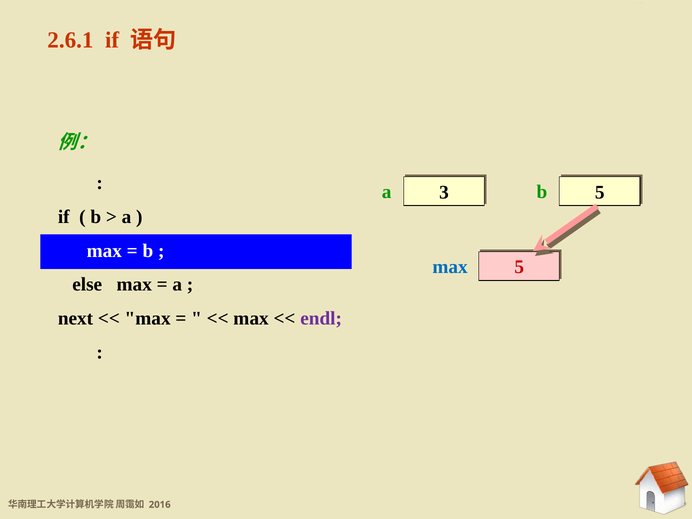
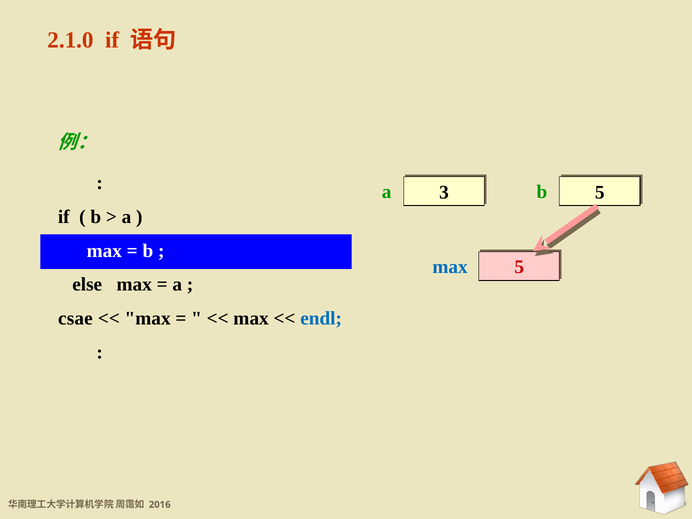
2.6.1: 2.6.1 -> 2.1.0 (70, 40)
next: next -> csae (75, 318)
endl colour: purple -> blue (321, 318)
